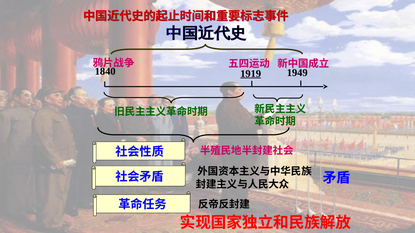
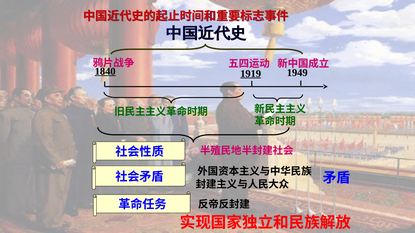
1840 underline: none -> present (105, 71)
